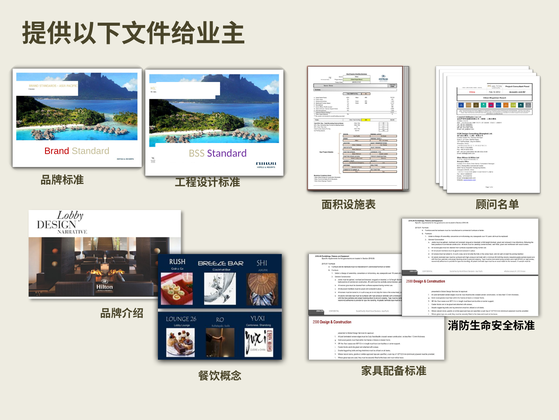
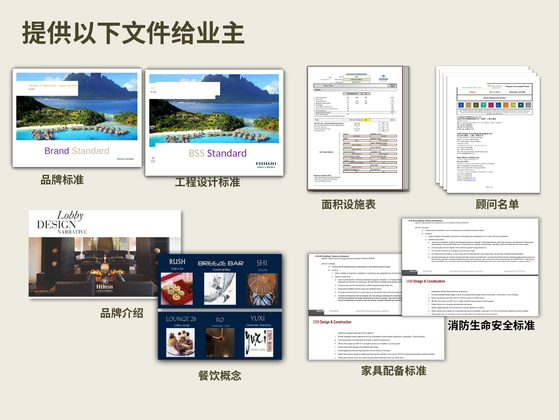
Brand colour: red -> purple (57, 151)
